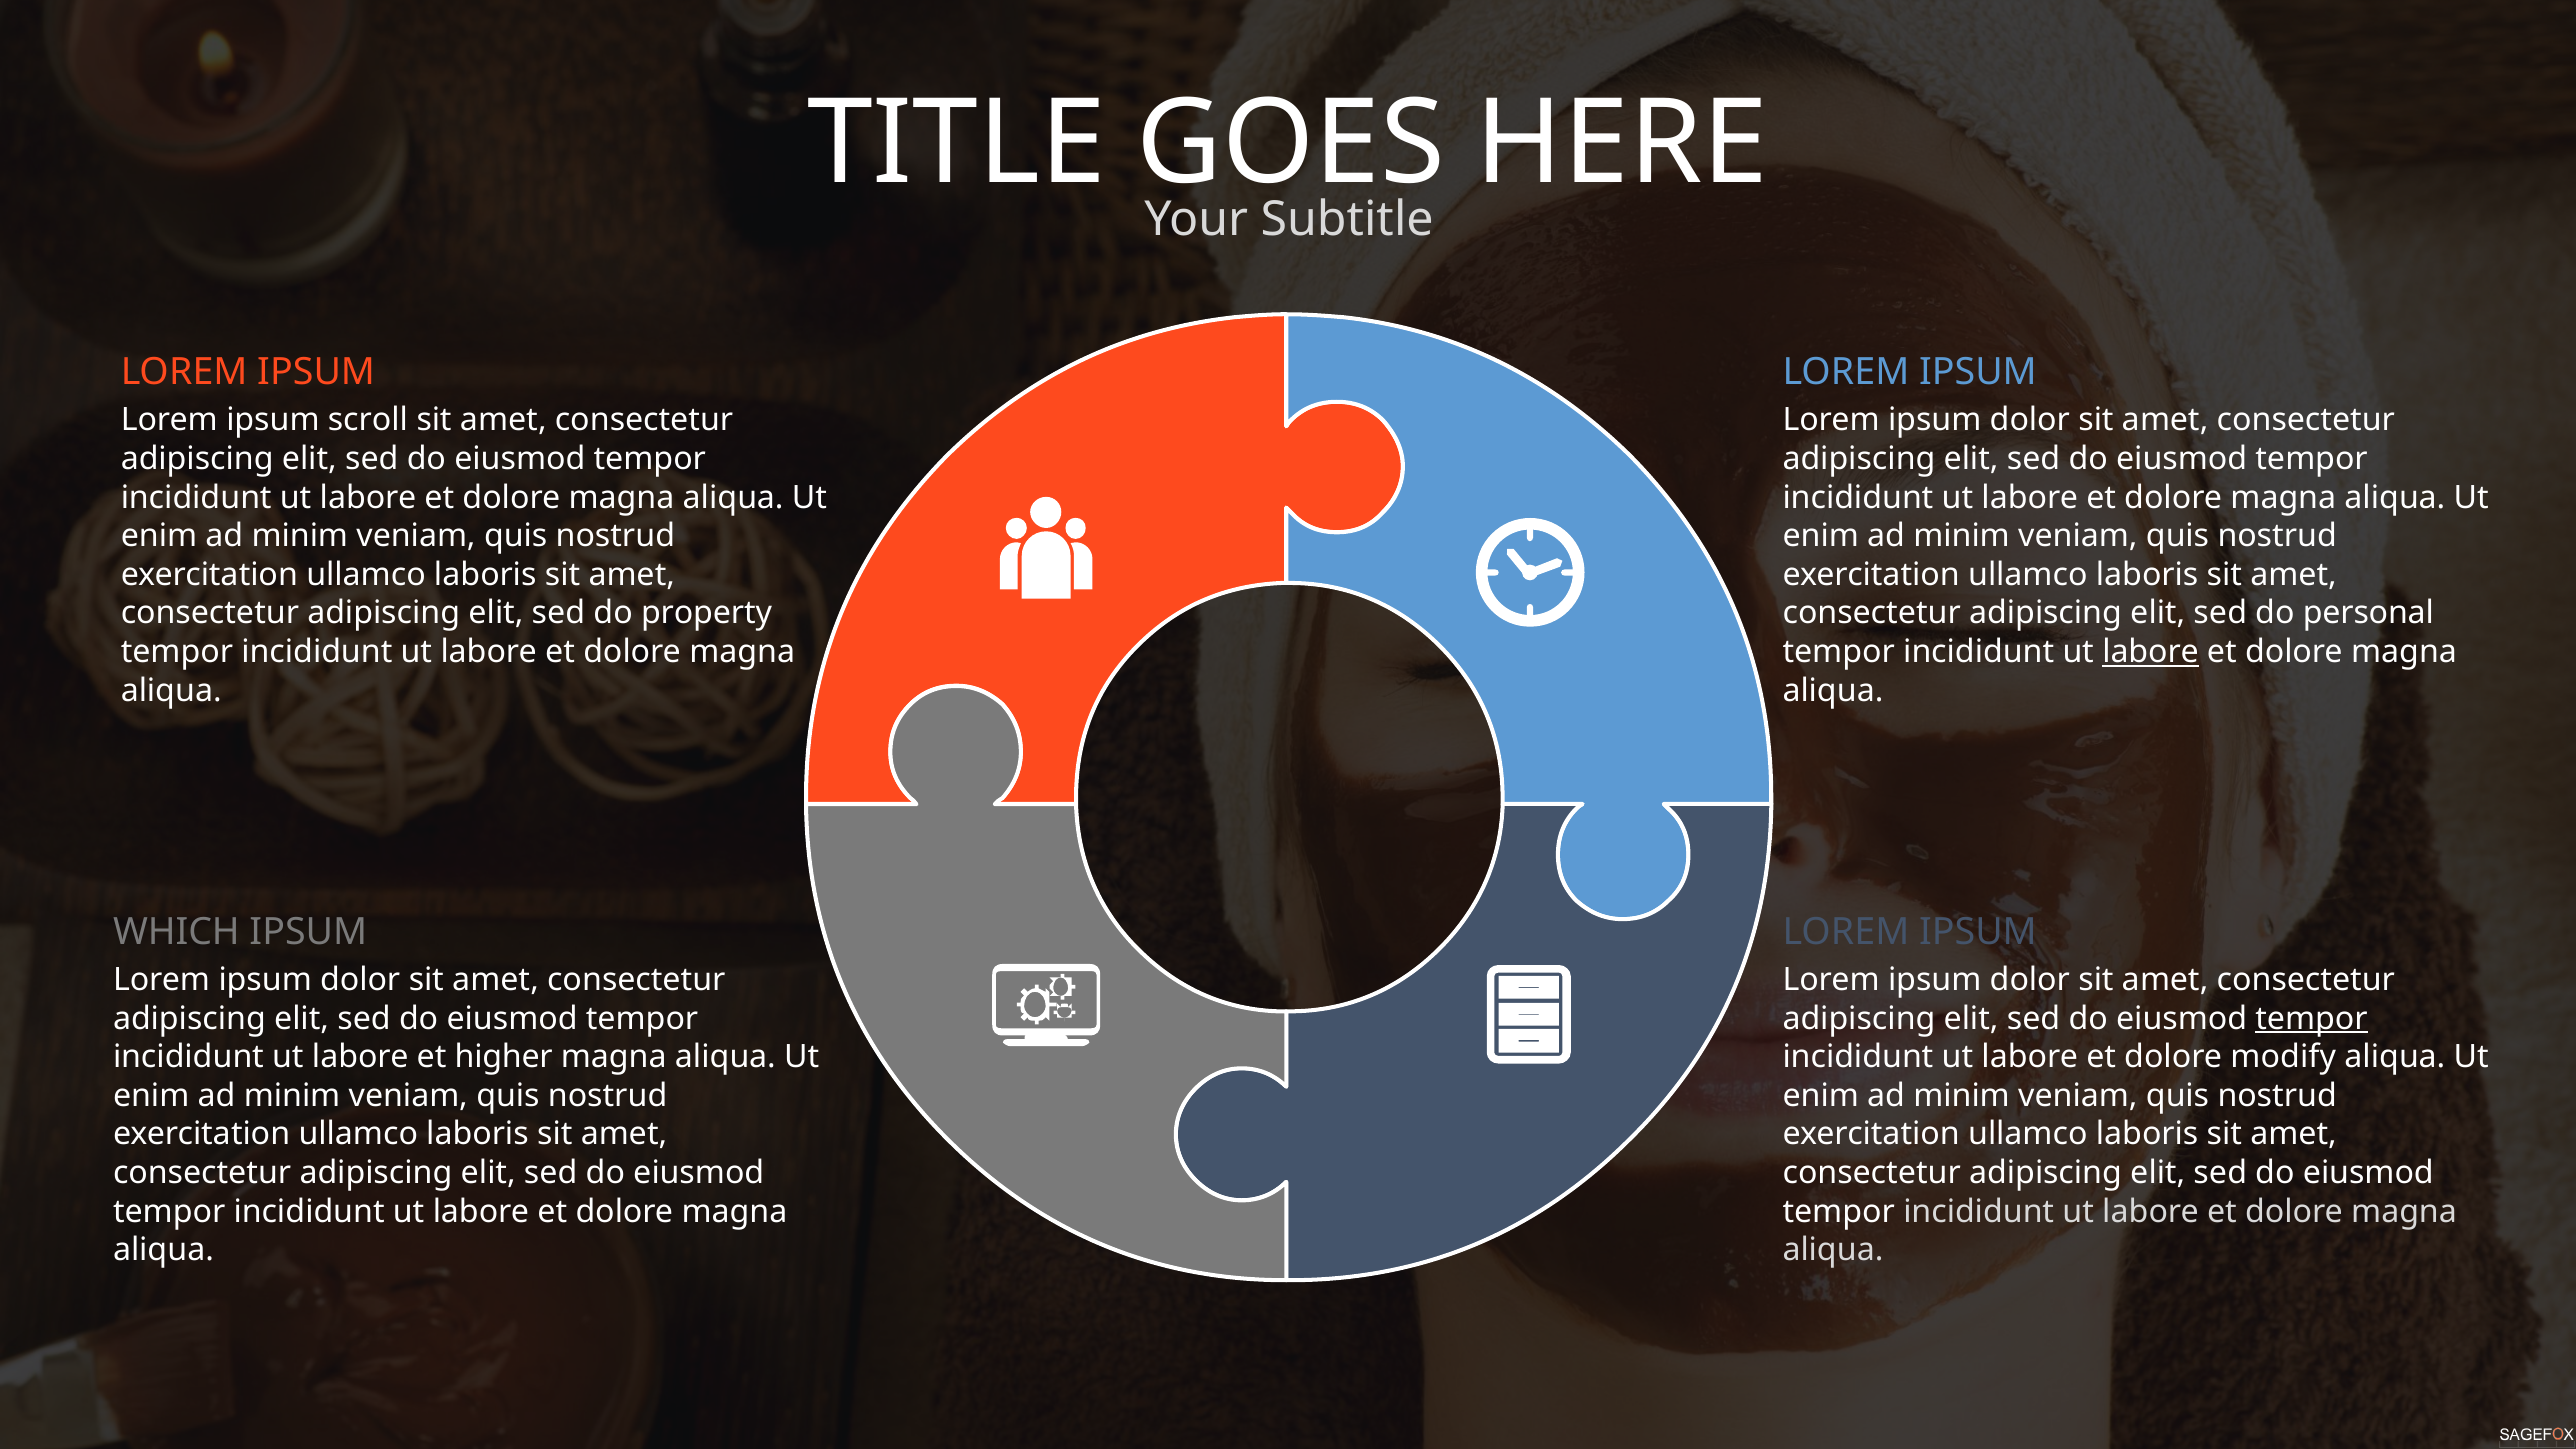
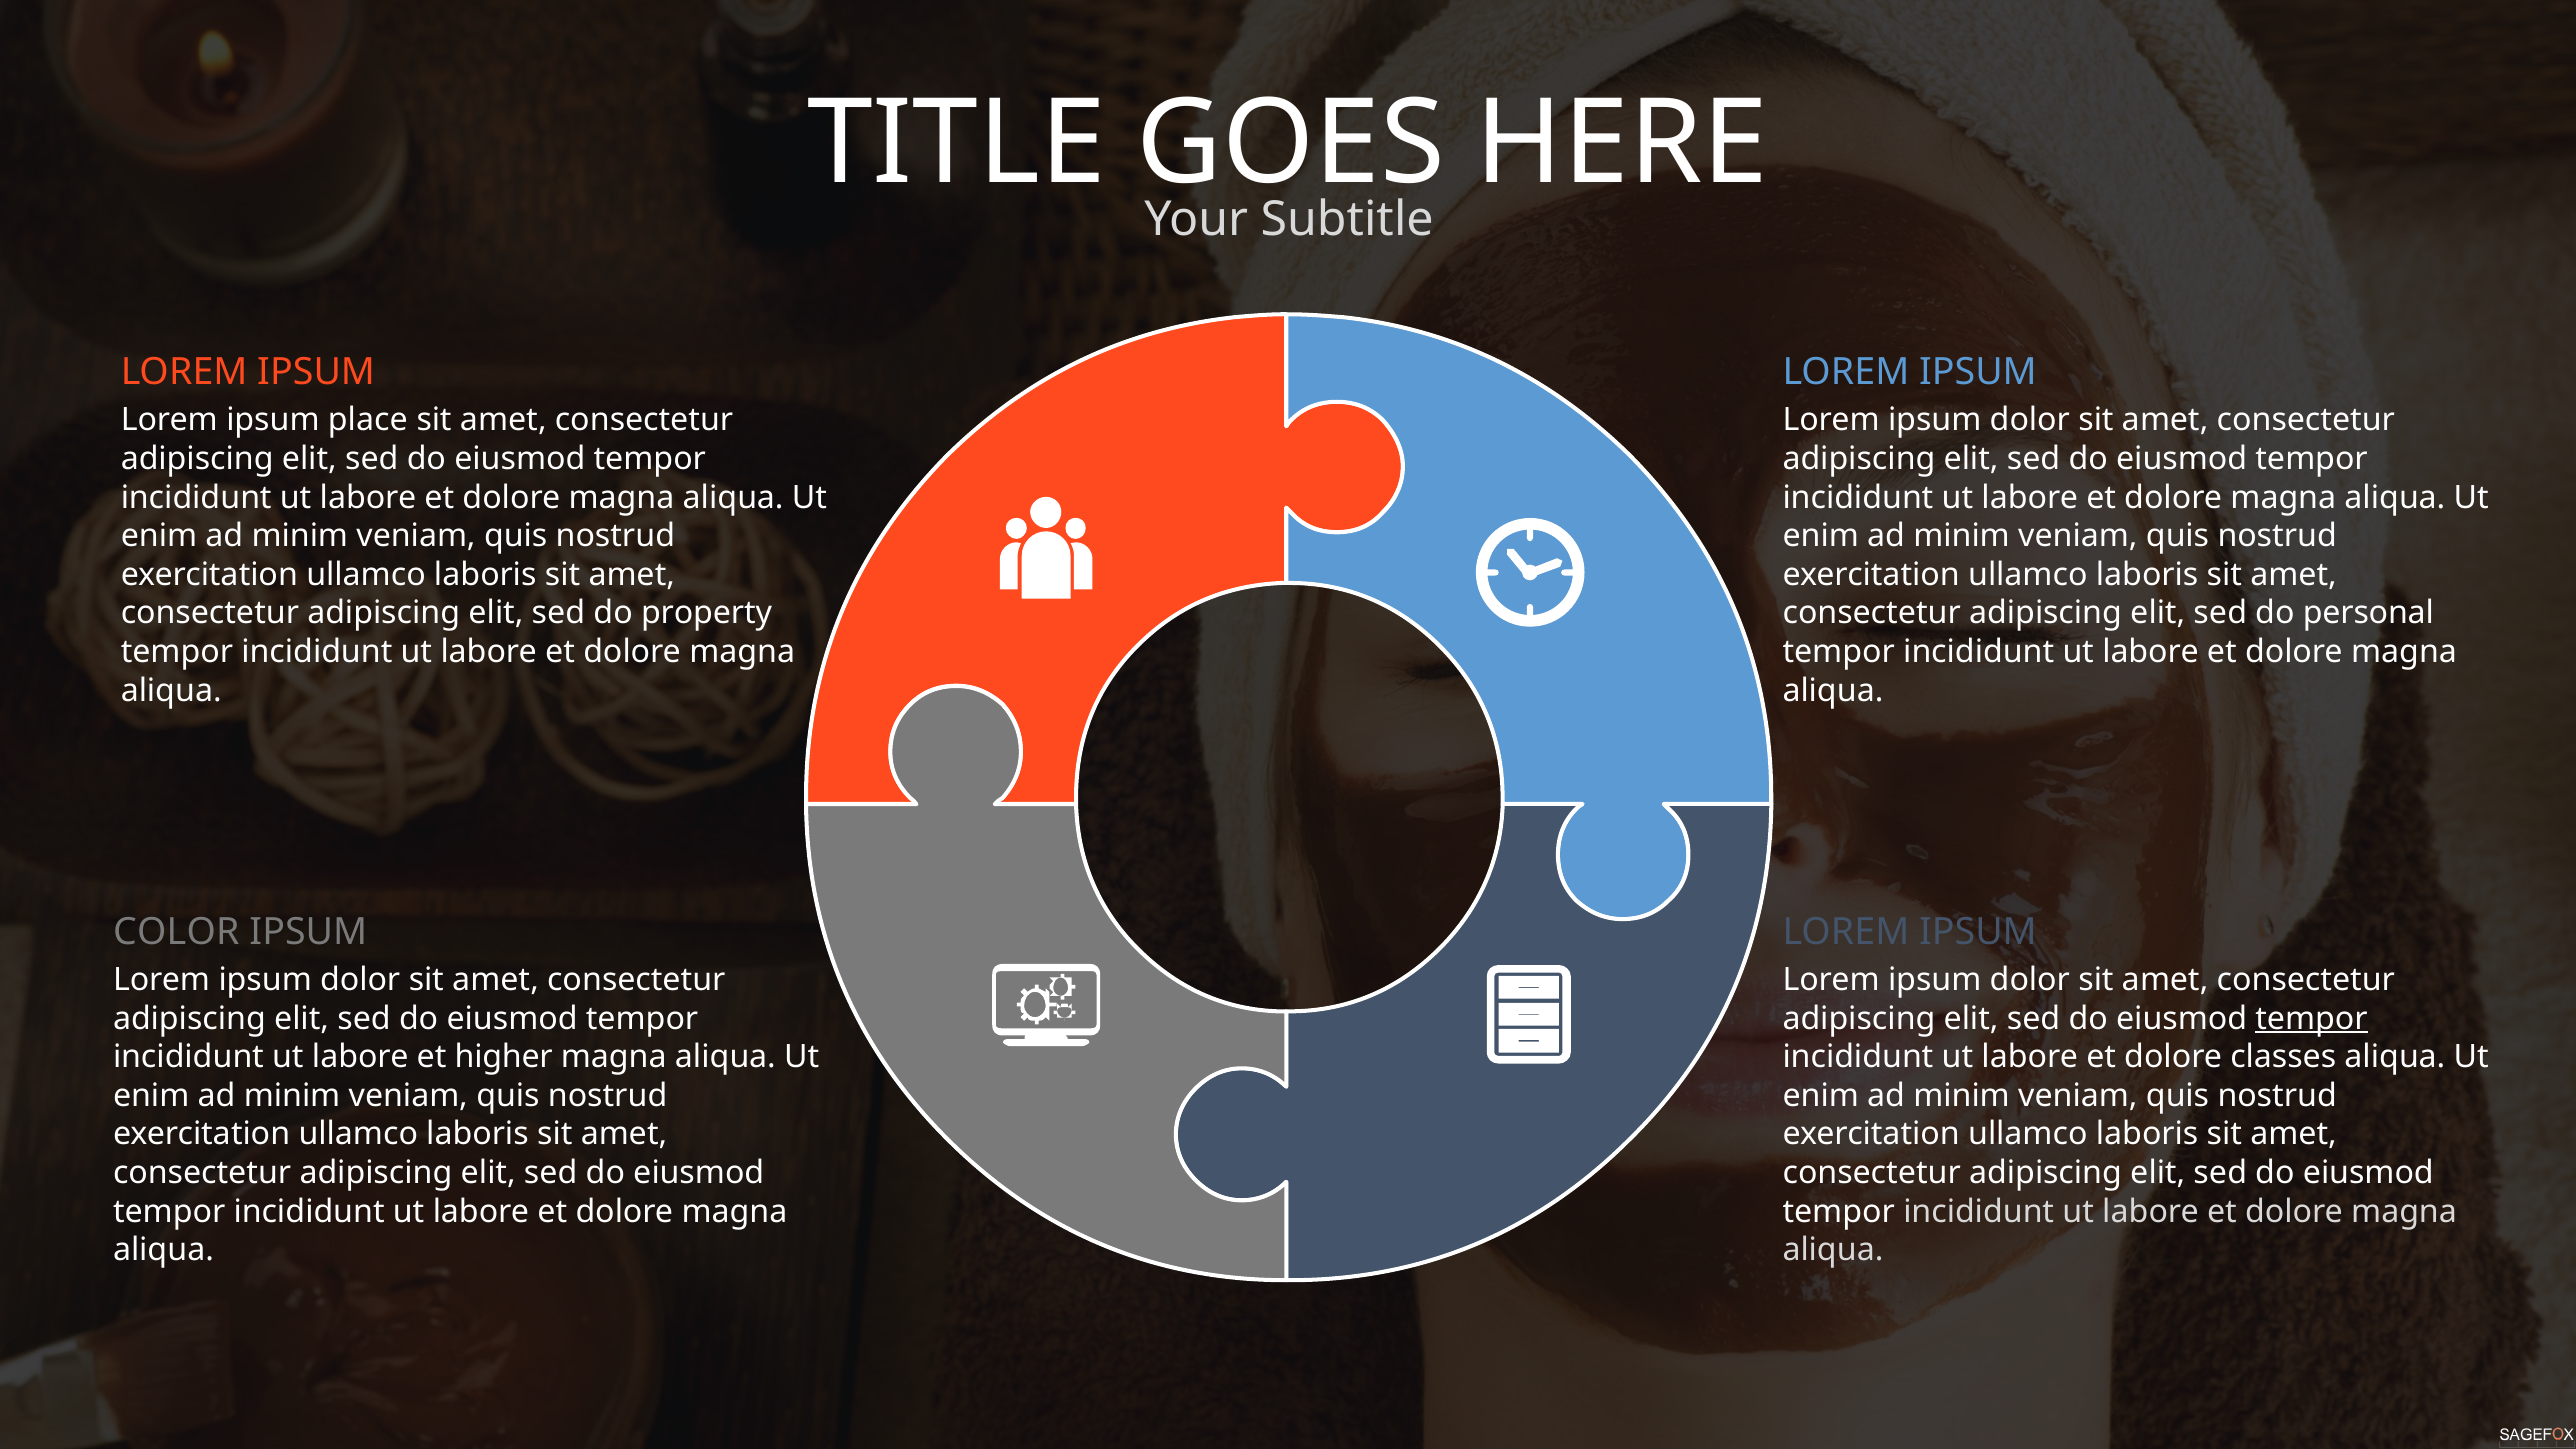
scroll: scroll -> place (368, 420)
labore underline: present -> none (2151, 652)
WHICH: WHICH -> COLOR (176, 932)
modify: modify -> classes (2283, 1057)
